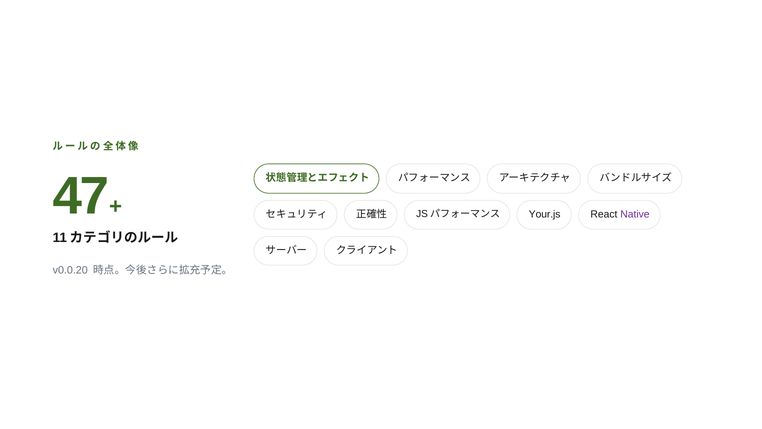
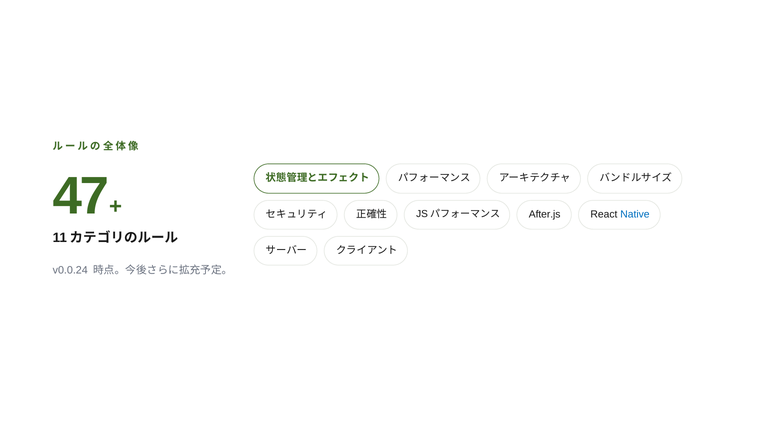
Your.js: Your.js -> After.js (545, 214)
Native colour: purple -> blue (635, 214)
v0.0.20: v0.0.20 -> v0.0.24 (70, 270)
